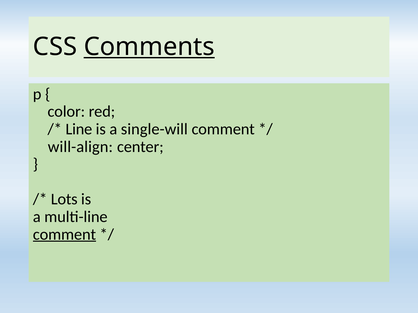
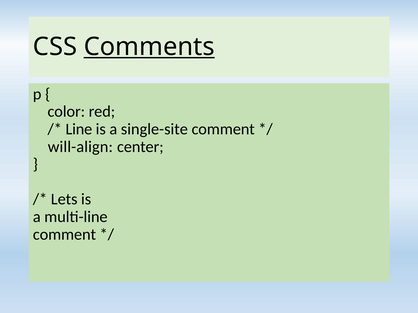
single-will: single-will -> single-site (154, 129)
Lots: Lots -> Lets (64, 200)
comment underline: present -> none (64, 235)
